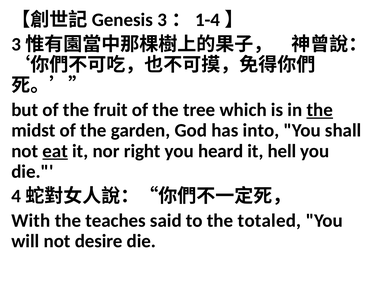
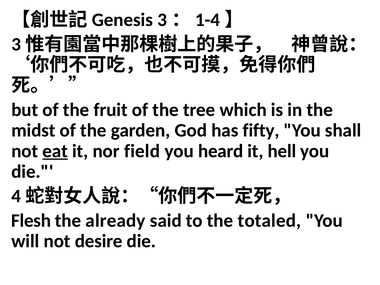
the underline: present -> none (320, 110)
into: into -> fifty (261, 130)
right: right -> field (142, 151)
With: With -> Flesh (31, 220)
teaches: teaches -> already (115, 220)
